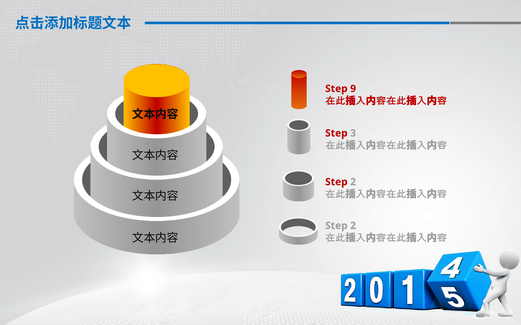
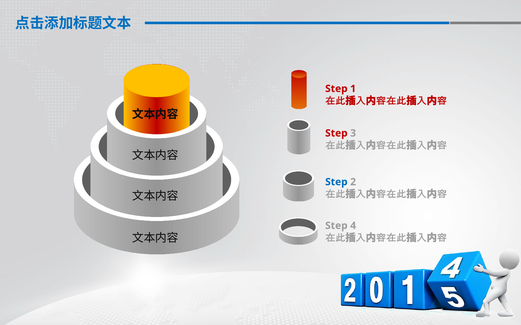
9: 9 -> 1 (353, 89)
Step colour: red -> blue (336, 182)
2: 2 -> 4 (353, 226)
